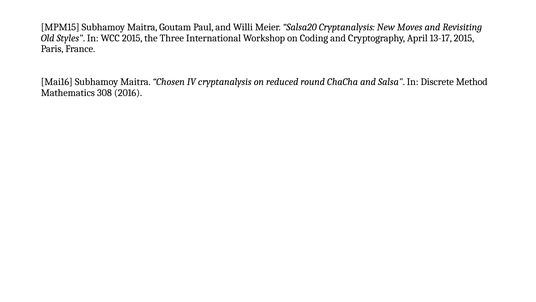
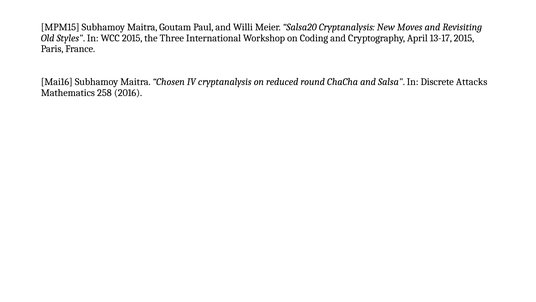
Method: Method -> Attacks (472, 82)
308: 308 -> 258 (104, 93)
